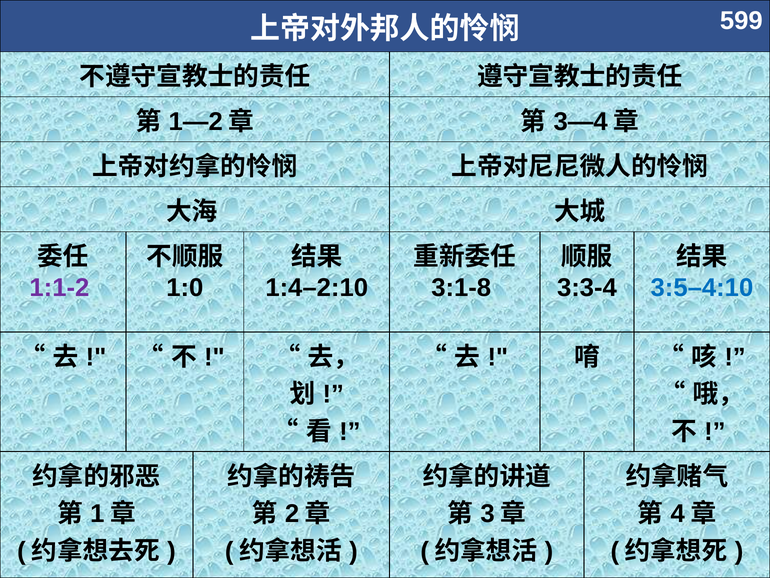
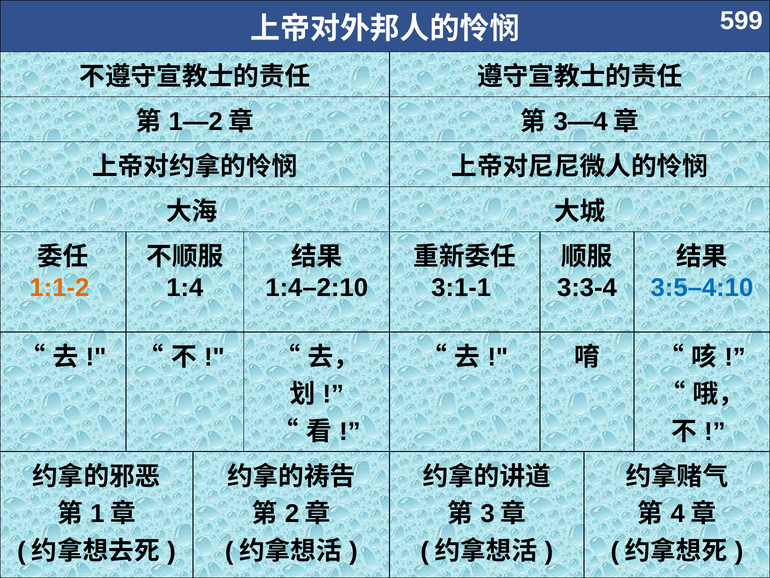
1:1-2 colour: purple -> orange (59, 287)
1:0: 1:0 -> 1:4 (185, 287)
3:1-8: 3:1-8 -> 3:1-1 (461, 287)
